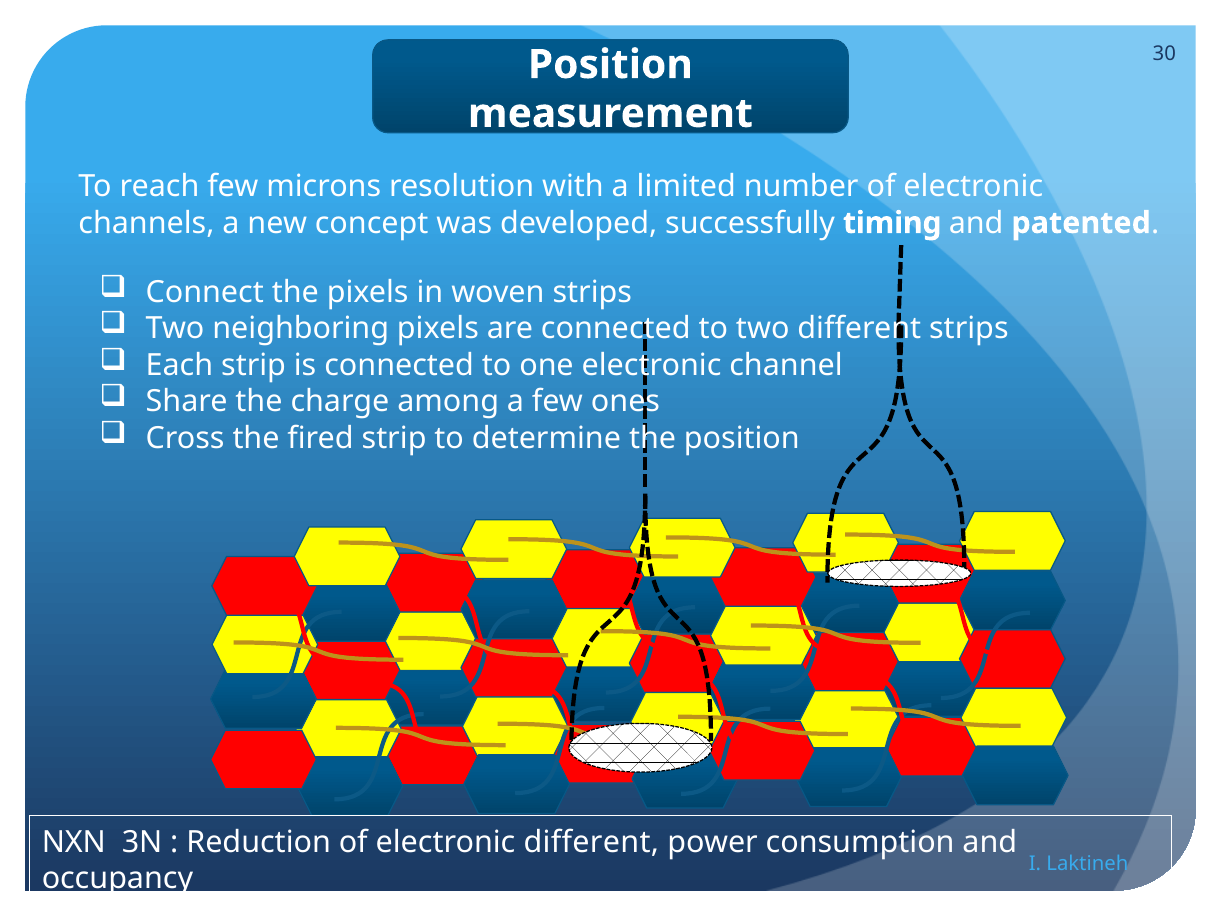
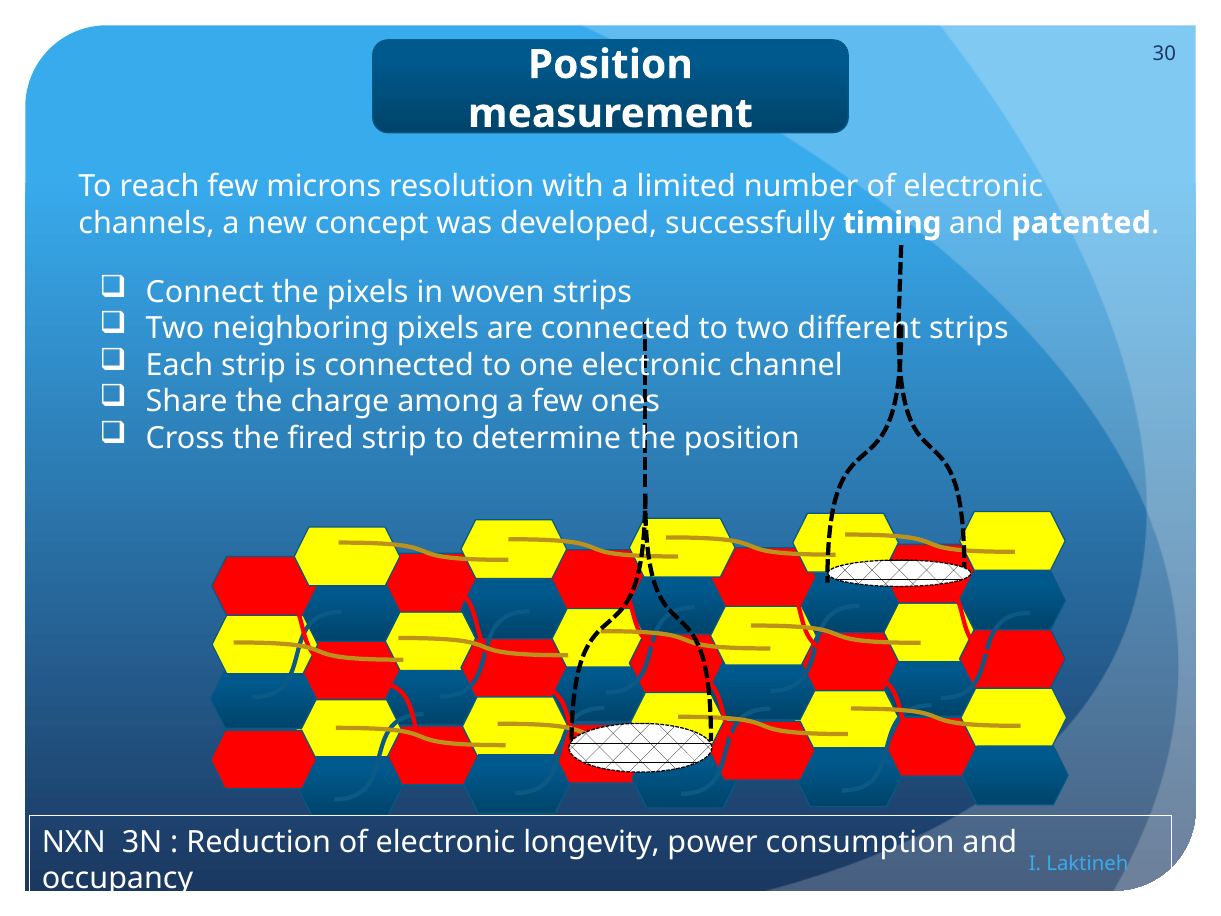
electronic different: different -> longevity (592, 842)
